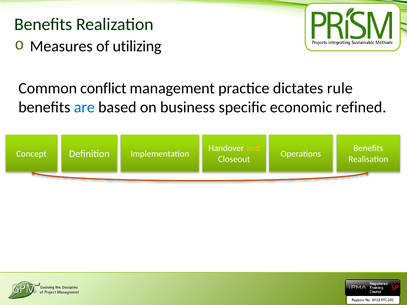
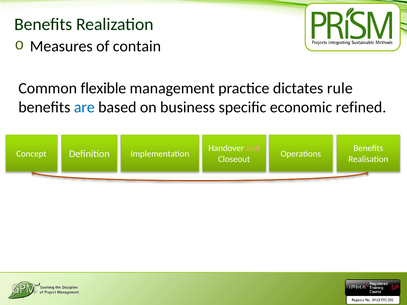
utilizing: utilizing -> contain (137, 46)
conflict: conflict -> flexible (103, 88)
and colour: yellow -> pink (253, 148)
